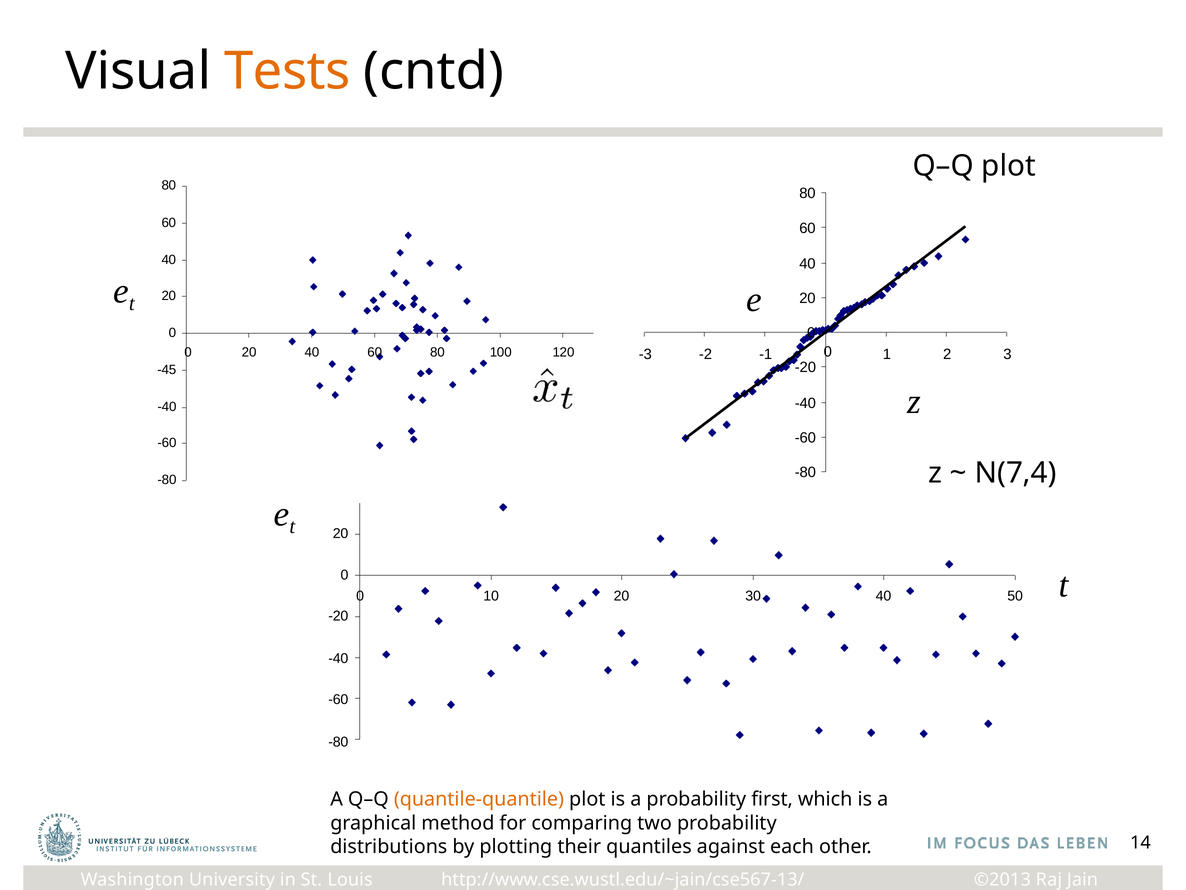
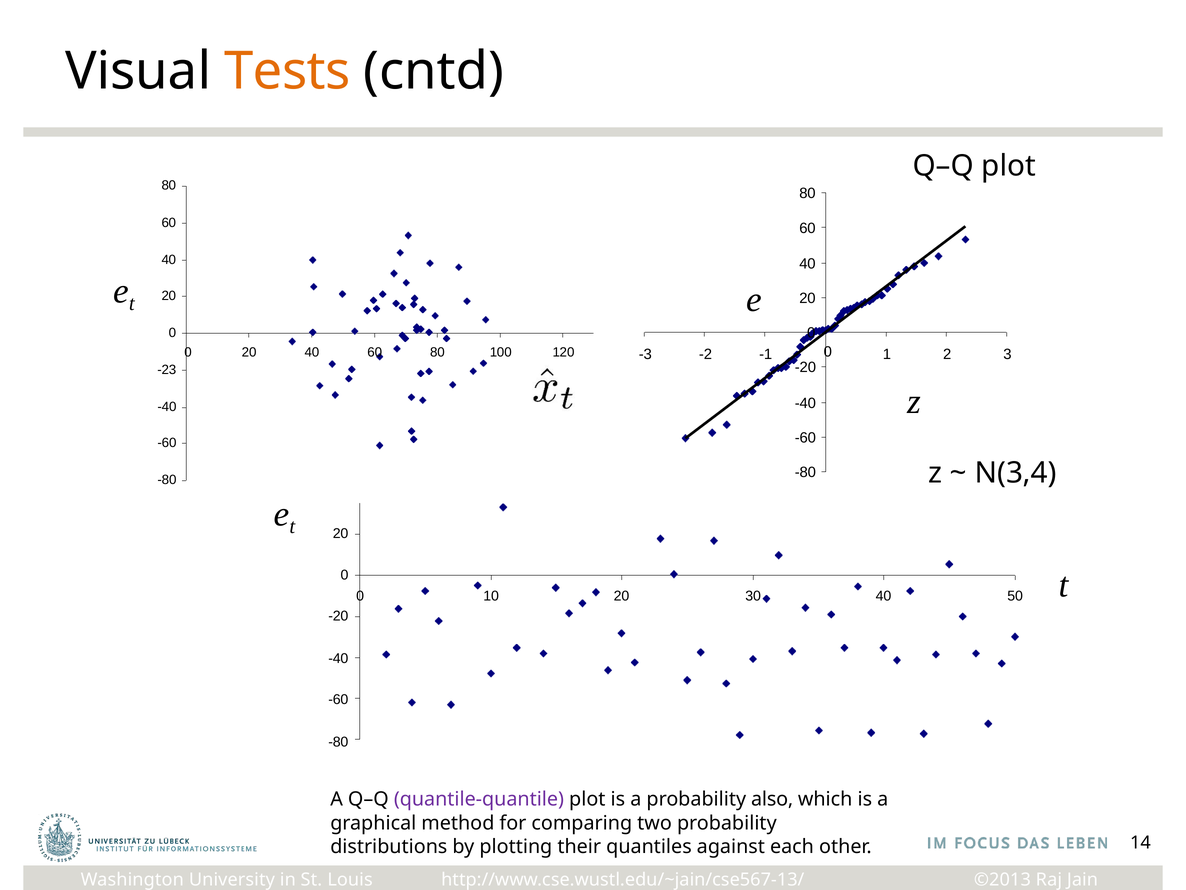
-45: -45 -> -23 (167, 369)
N(7,4: N(7,4 -> N(3,4 (1016, 472)
quantile-quantile colour: orange -> purple (479, 799)
first: first -> also (772, 799)
